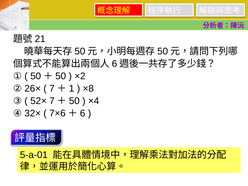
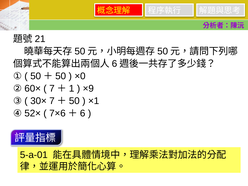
×2: ×2 -> ×0 (80, 76)
26×: 26× -> 60× (33, 89)
×8: ×8 -> ×9 (88, 89)
52×: 52× -> 30× (38, 101)
×4: ×4 -> ×1 (94, 101)
32×: 32× -> 52× (33, 113)
